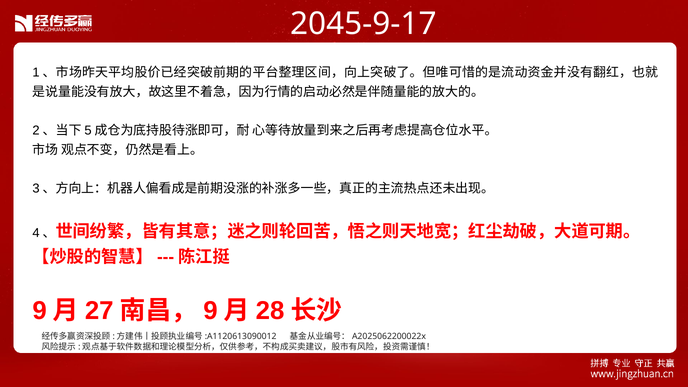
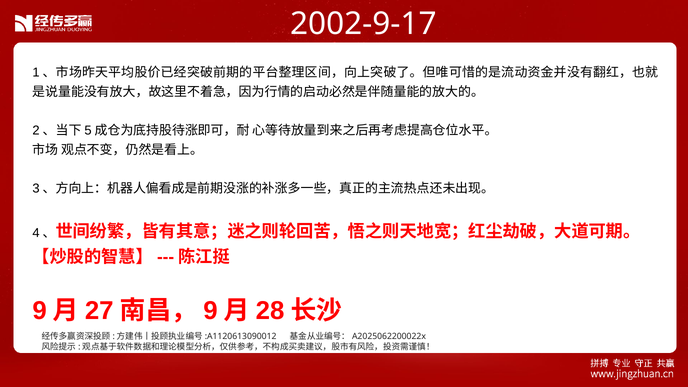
2045-9-17: 2045-9-17 -> 2002-9-17 (363, 24)
